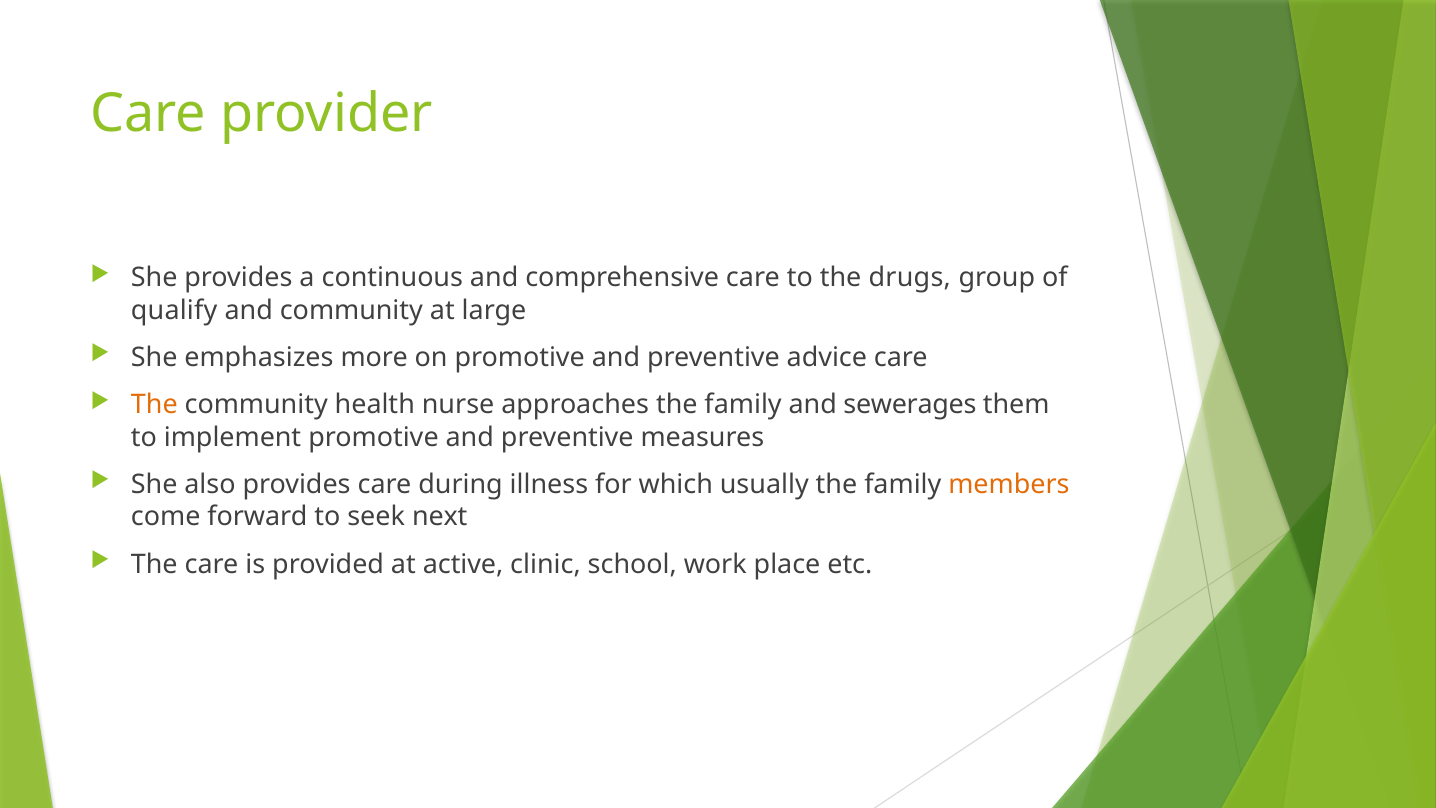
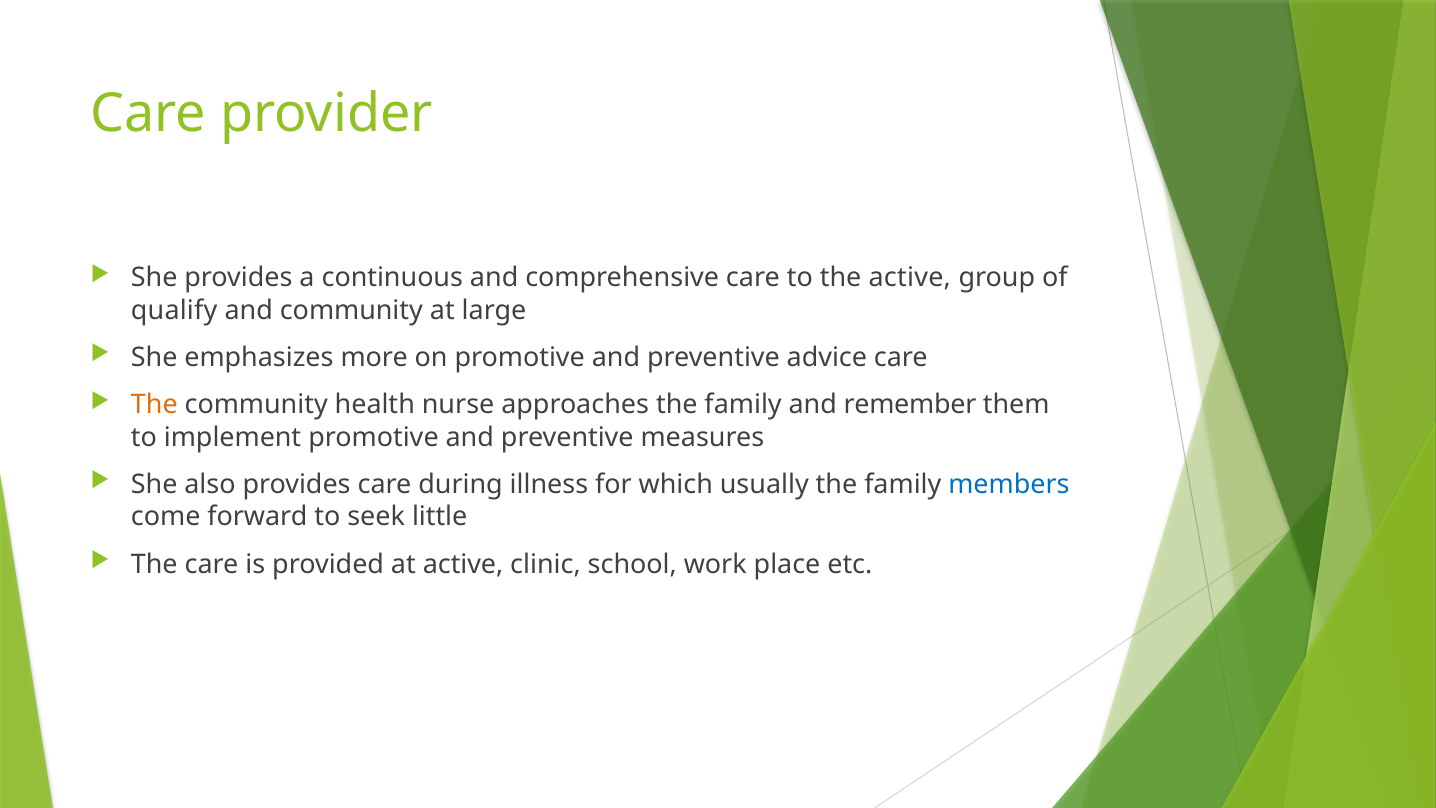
the drugs: drugs -> active (910, 278)
sewerages: sewerages -> remember (910, 405)
members colour: orange -> blue (1009, 484)
next: next -> little (440, 517)
